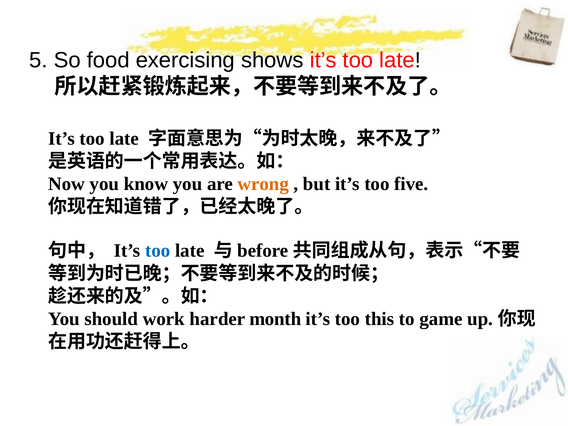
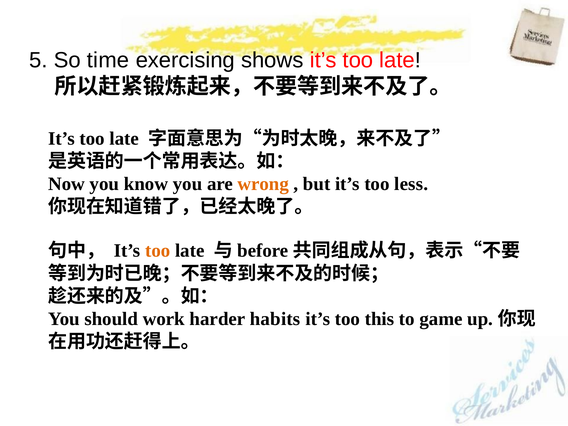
food: food -> time (108, 60)
five: five -> less (411, 184)
too colour: blue -> orange (158, 251)
month: month -> habits (275, 319)
